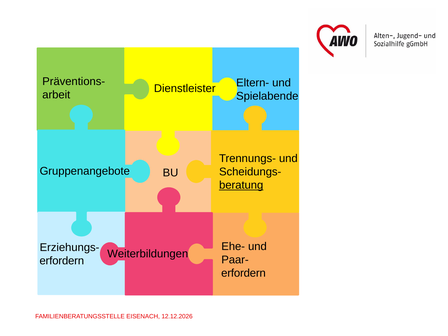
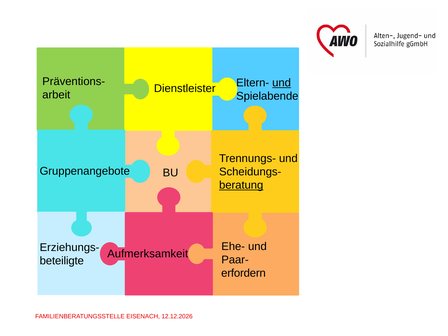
und underline: none -> present (282, 83)
Weiterbildungen: Weiterbildungen -> Aufmerksamkeit (148, 254)
erfordern: erfordern -> beteiligte (62, 261)
